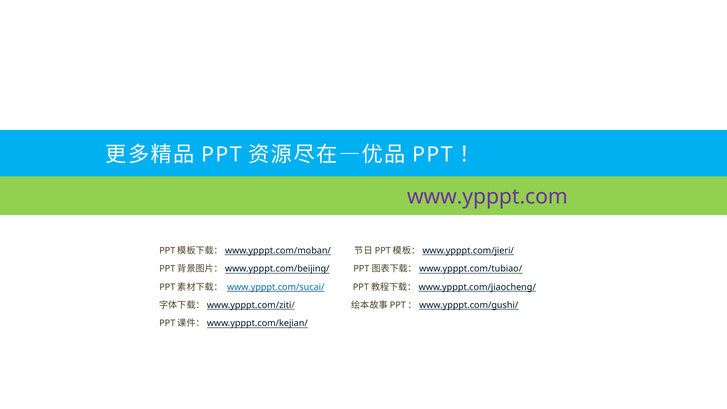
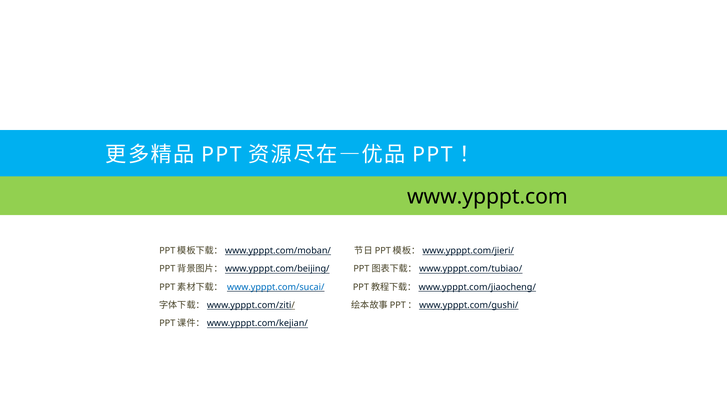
www.ypppt.com colour: purple -> black (487, 197)
